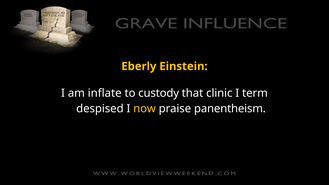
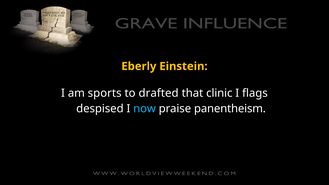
inflate: inflate -> sports (105, 93)
custody: custody -> drafted (159, 93)
term: term -> flags (255, 93)
now colour: yellow -> light blue (145, 109)
